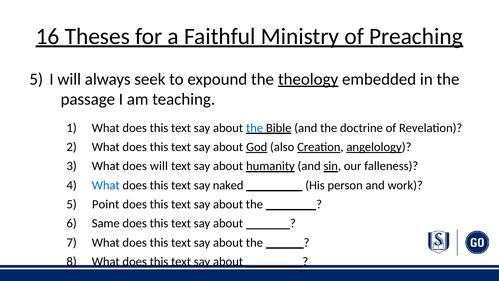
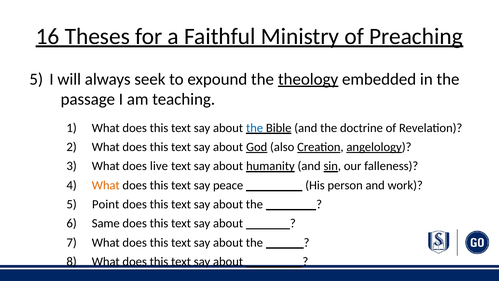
does will: will -> live (159, 166)
What colour: blue -> orange (106, 185)
naked: naked -> peace (228, 185)
